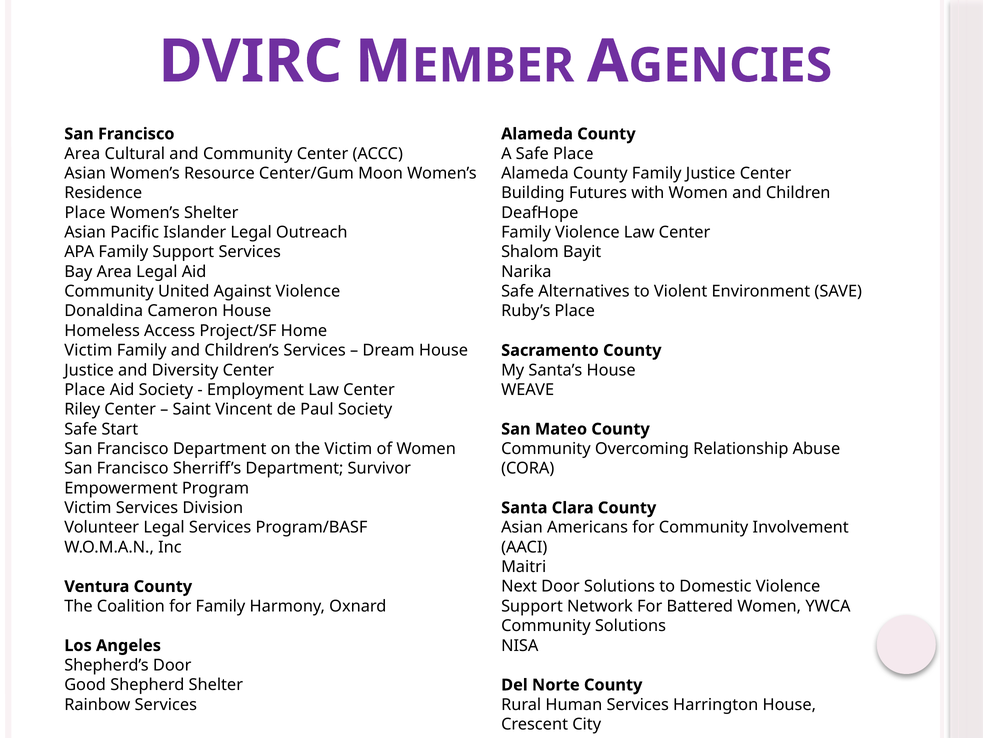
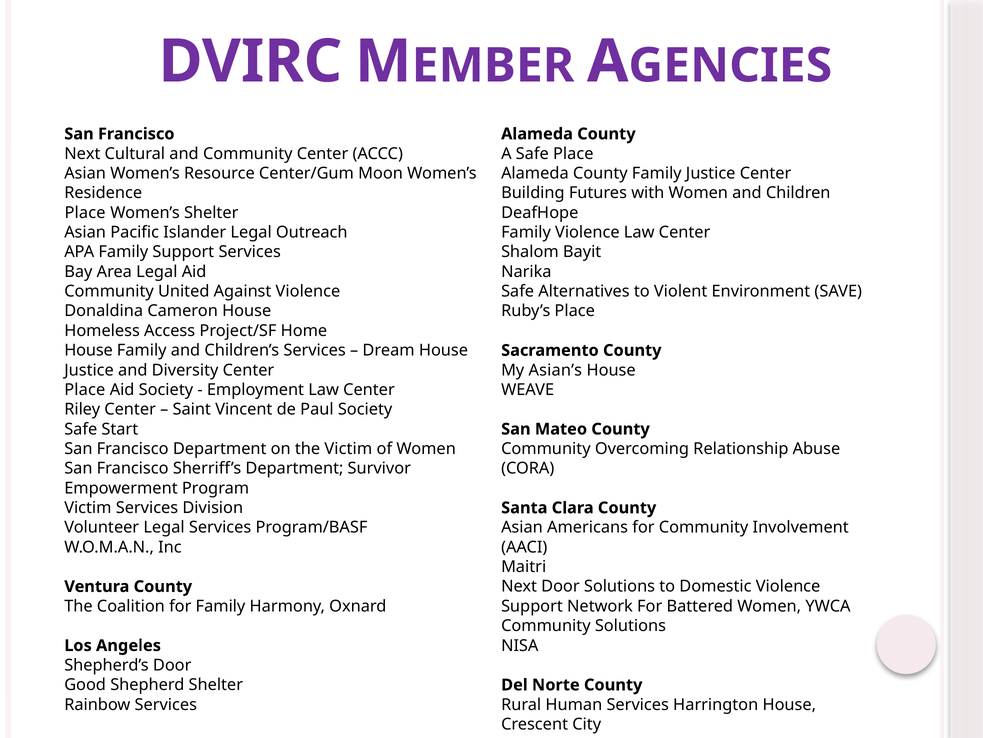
Area: Area -> Next (82, 153)
Victim: Victim -> House (89, 350)
Santa’s: Santa’s -> Asian’s (555, 370)
